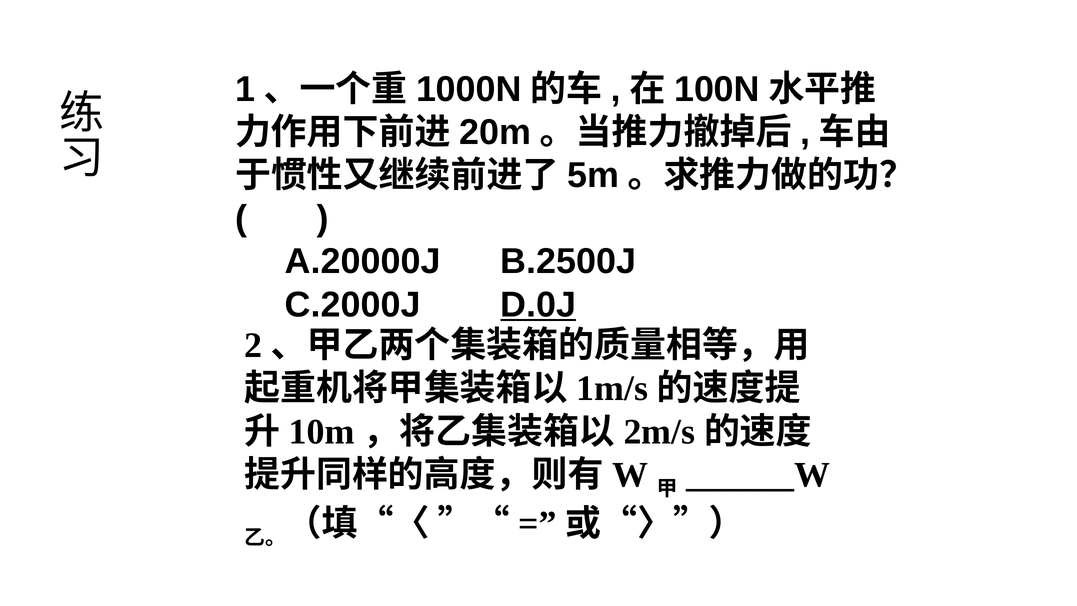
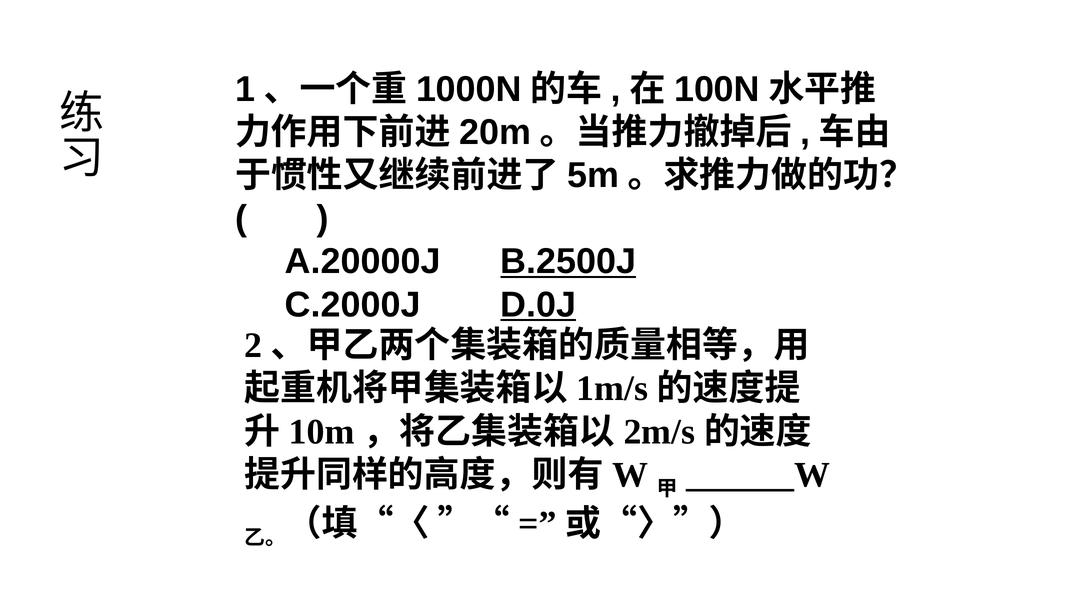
B.2500J underline: none -> present (568, 262)
